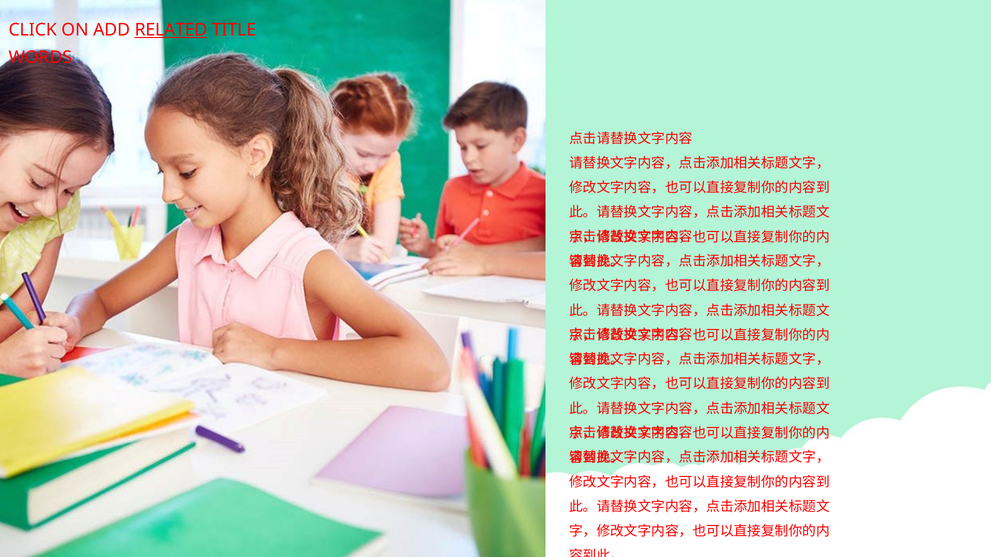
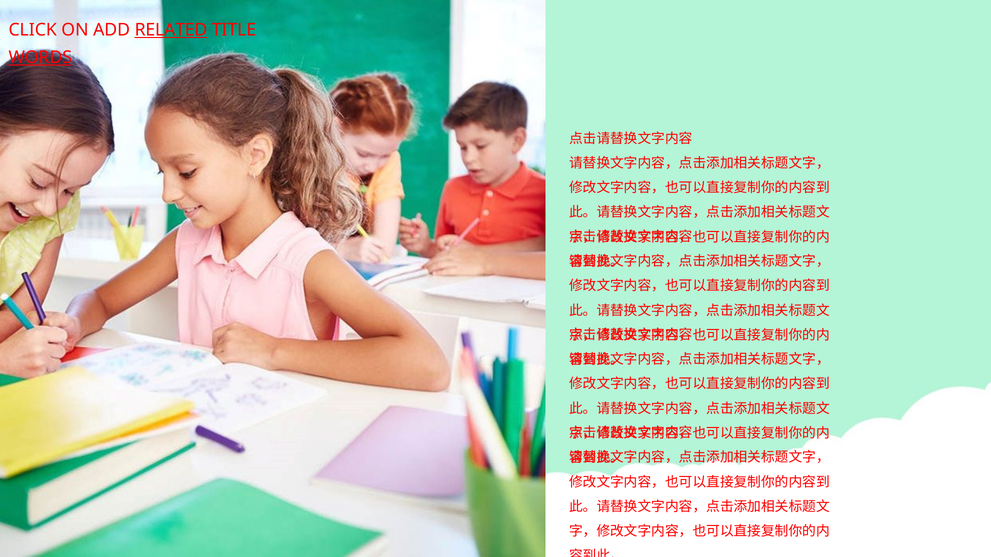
WORDS underline: none -> present (40, 58)
